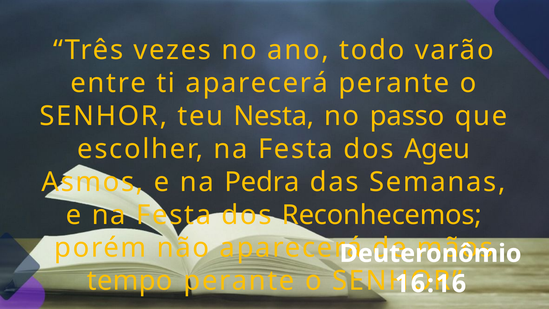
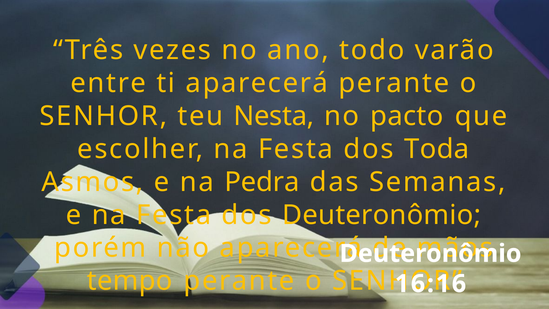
passo: passo -> pacto (407, 116)
Ageu: Ageu -> Toda (437, 149)
dos Reconhecemos: Reconhecemos -> Deuteronômio (382, 215)
